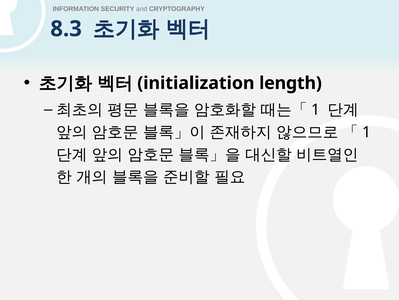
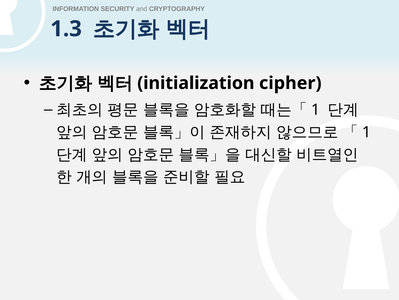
8.3: 8.3 -> 1.3 (66, 29)
length: length -> cipher (290, 83)
